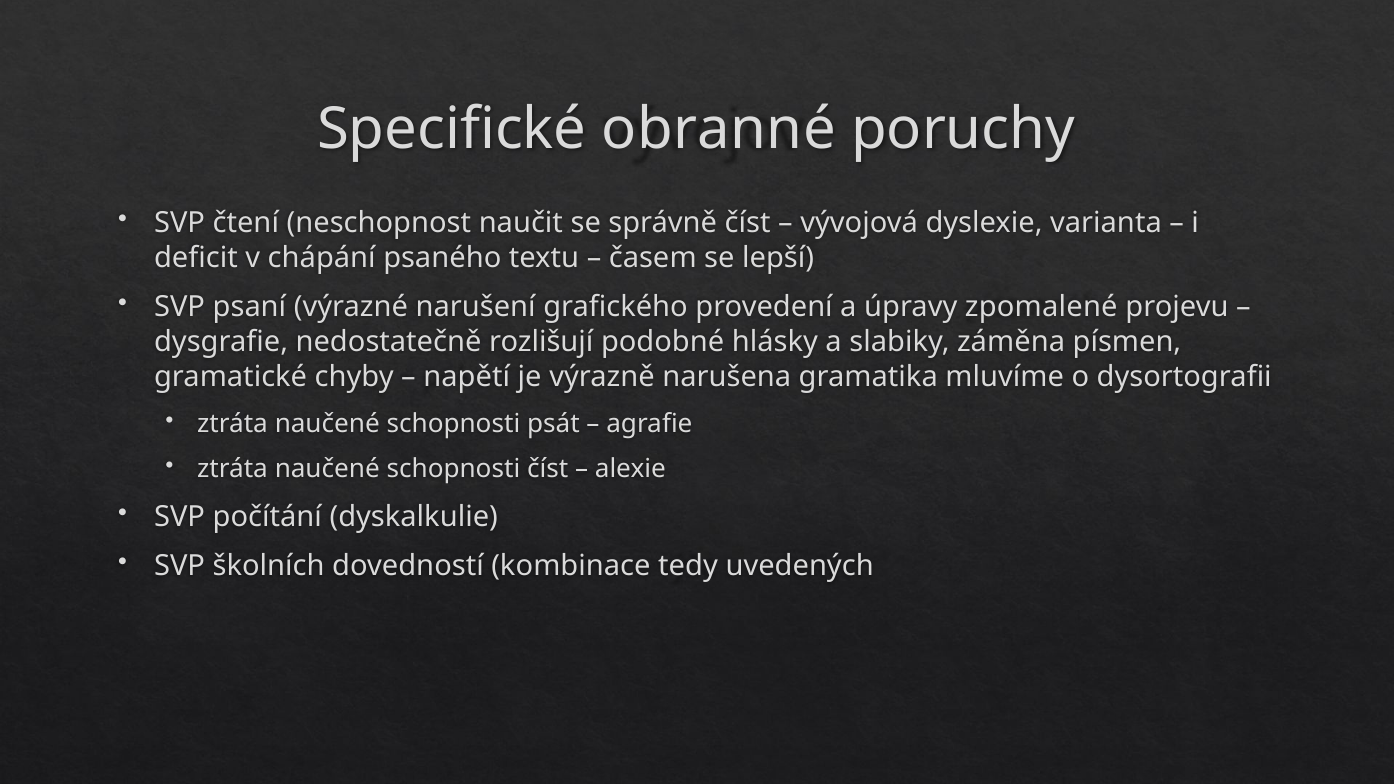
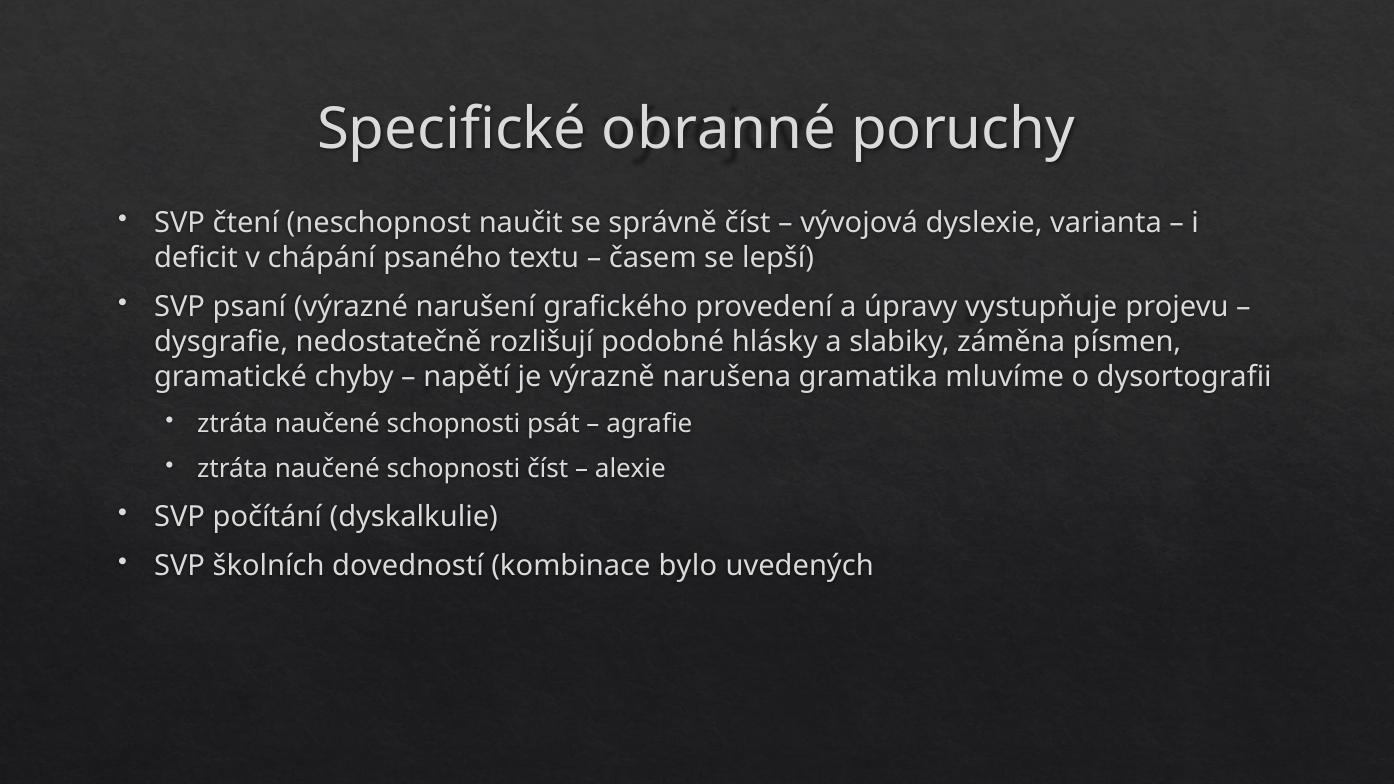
zpomalené: zpomalené -> vystupňuje (1041, 307)
tedy: tedy -> bylo (688, 566)
